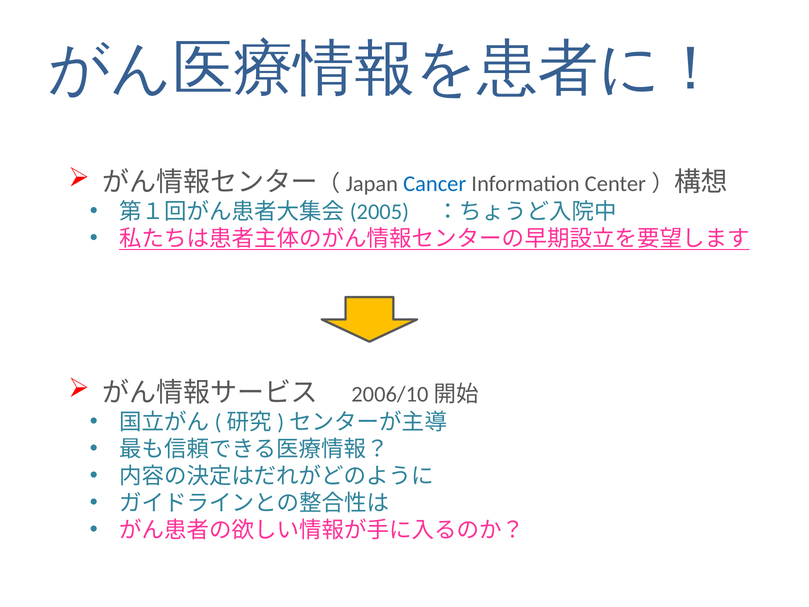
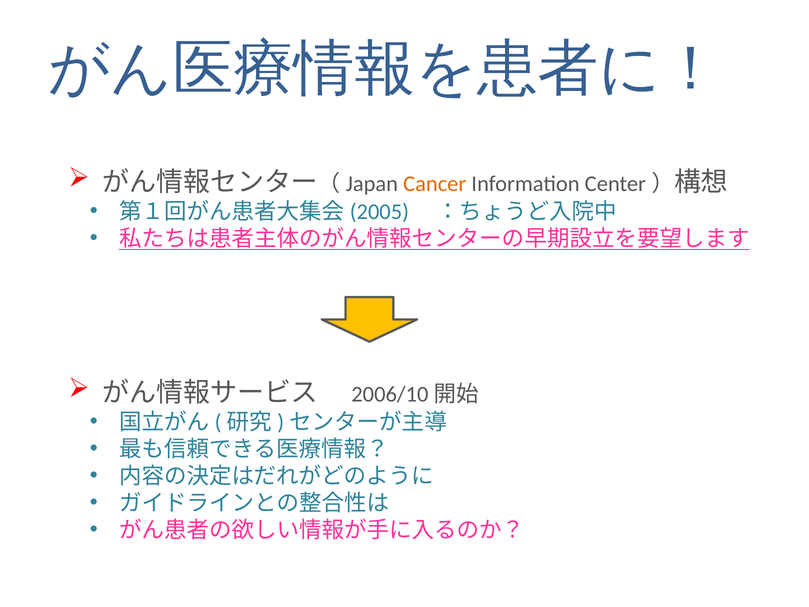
Cancer colour: blue -> orange (435, 184)
